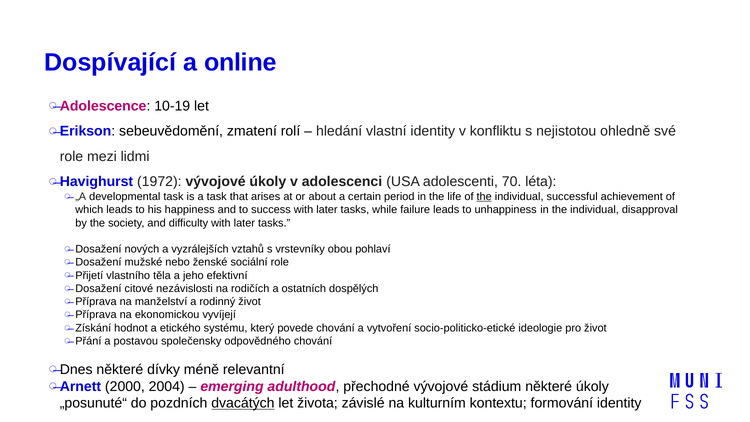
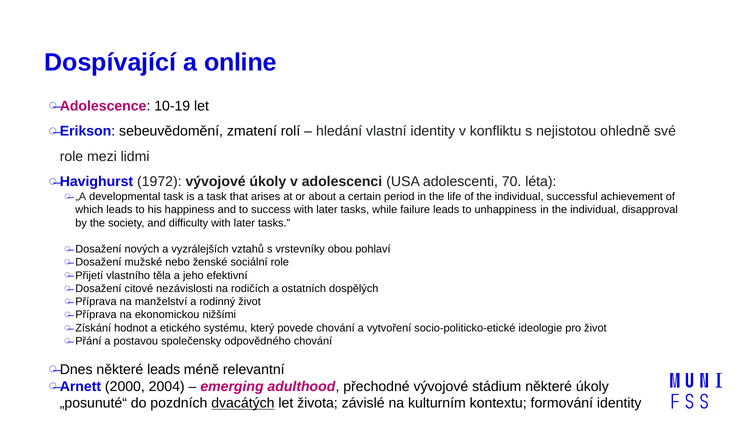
the underline: present -> none (484, 197)
vyvíjejí: vyvíjejí -> nižšími (219, 315)
některé dívky: dívky -> leads (164, 369)
